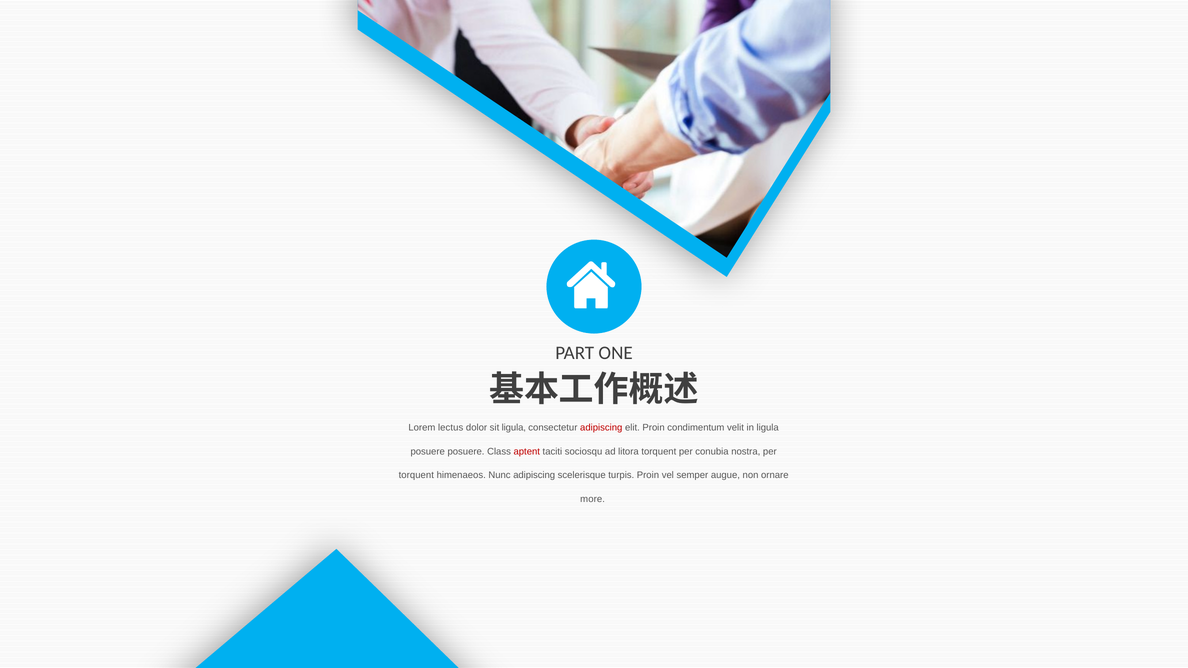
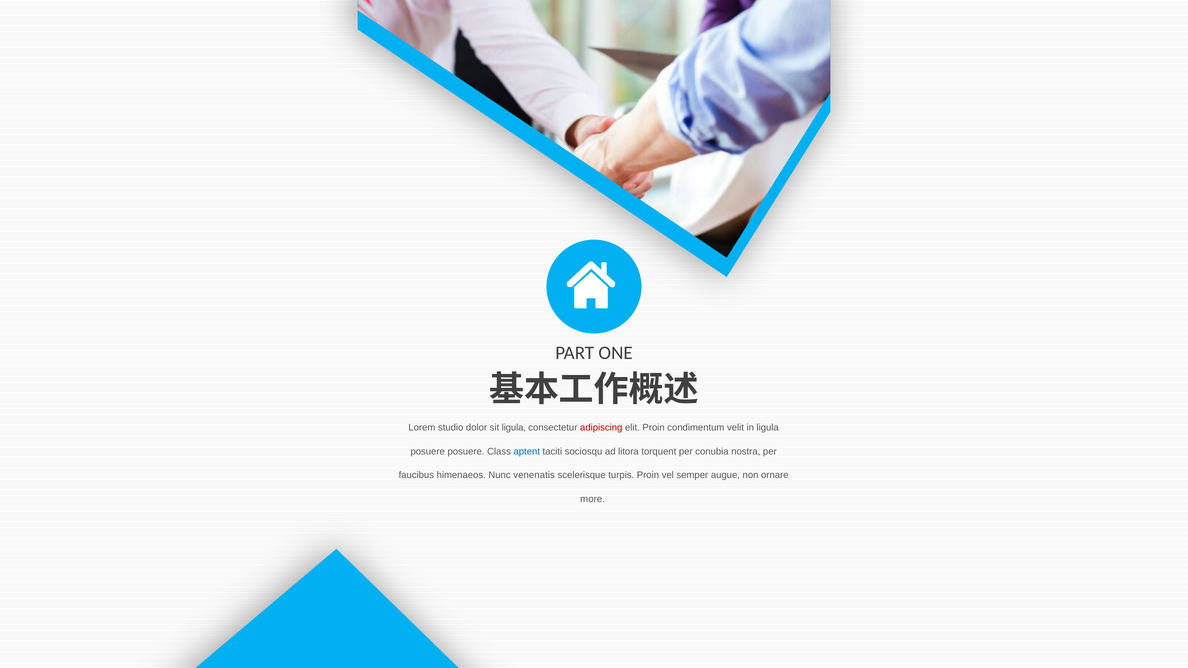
lectus: lectus -> studio (451, 428)
aptent colour: red -> blue (527, 452)
torquent: torquent -> faucibus (416, 475)
Nunc adipiscing: adipiscing -> venenatis (534, 475)
